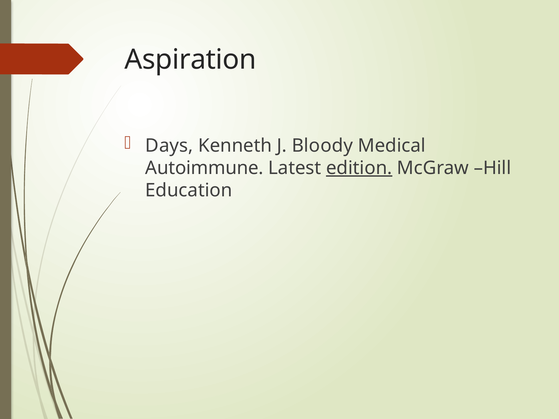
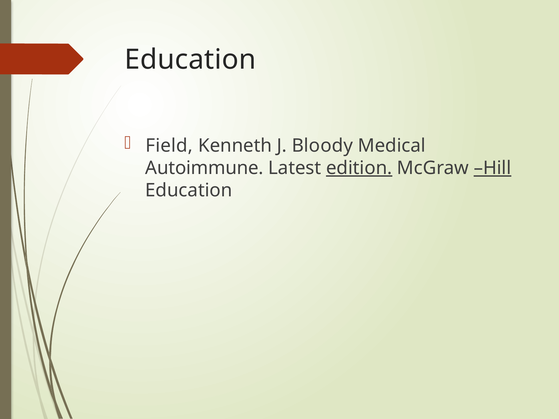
Aspiration: Aspiration -> Education (190, 60)
Days: Days -> Field (169, 146)
Hill underline: none -> present (492, 168)
